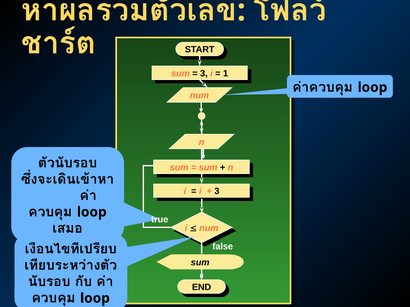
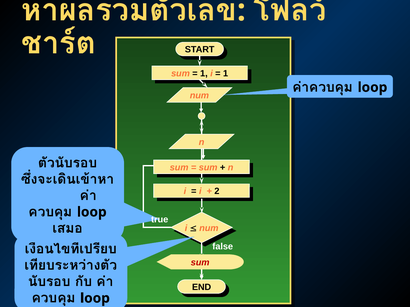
3: 3 -> 1 (204, 74)
3: 3 -> 2 (217, 192)
sum colour: black -> red (200, 263)
